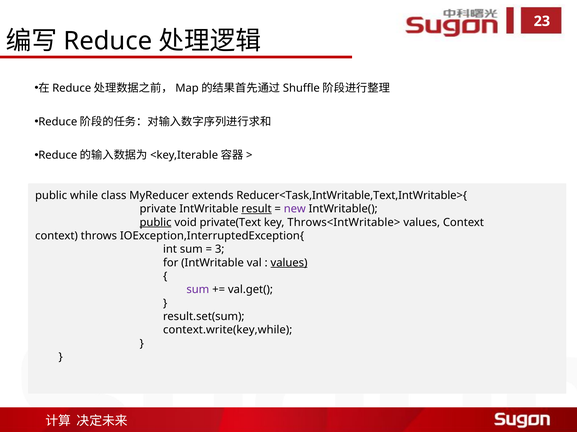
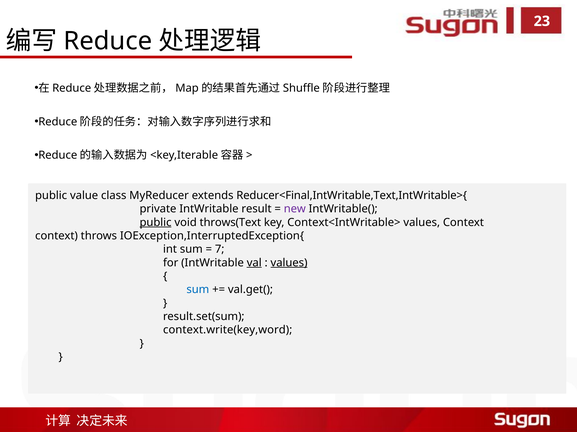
while: while -> value (84, 196)
Reducer<Task,IntWritable,Text,IntWritable>{: Reducer<Task,IntWritable,Text,IntWritable>{ -> Reducer<Final,IntWritable,Text,IntWritable>{ (352, 196)
result underline: present -> none (256, 209)
private(Text: private(Text -> throws(Text (230, 223)
Throws<IntWritable>: Throws<IntWritable> -> Context<IntWritable> (344, 223)
3: 3 -> 7 (220, 250)
val underline: none -> present (254, 263)
sum colour: purple -> blue (198, 290)
context.write(key,while: context.write(key,while -> context.write(key,word (228, 330)
